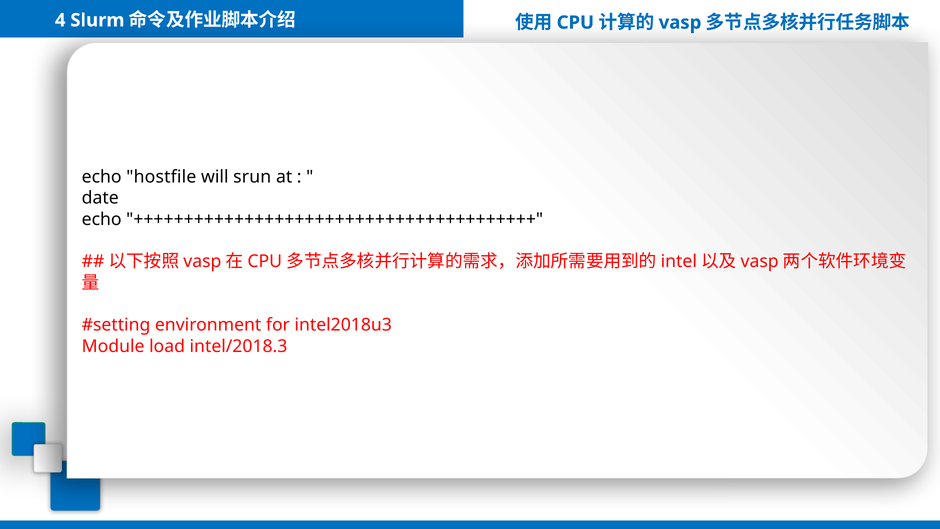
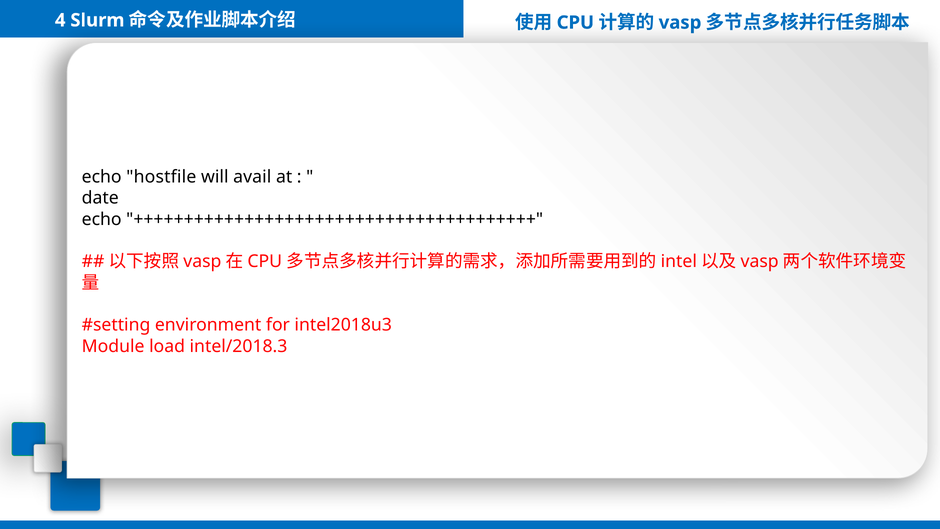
srun: srun -> avail (252, 177)
